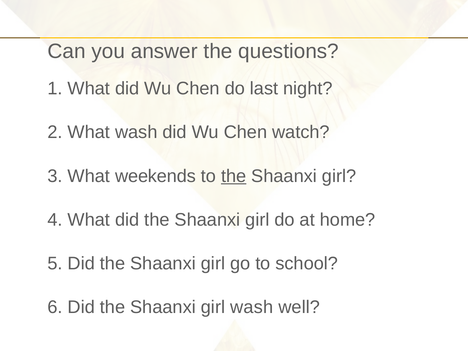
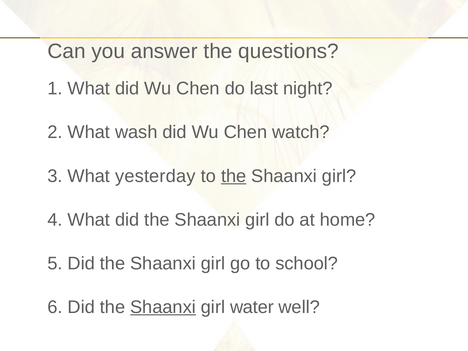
weekends: weekends -> yesterday (155, 176)
Shaanxi underline: none -> present (163, 307)
girl wash: wash -> water (252, 307)
